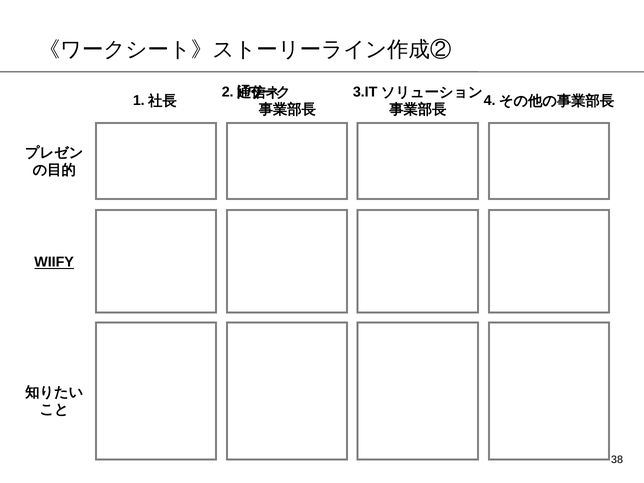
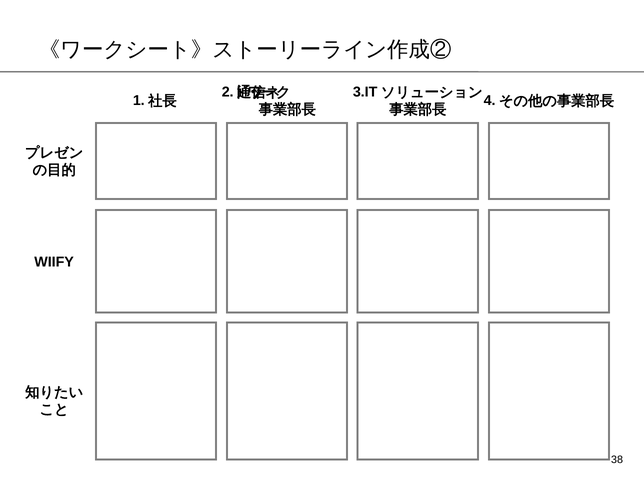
WIIFY underline: present -> none (54, 262)
